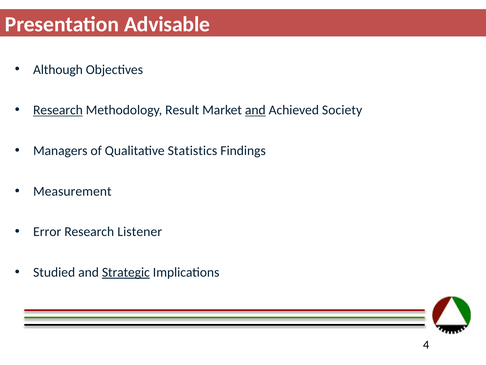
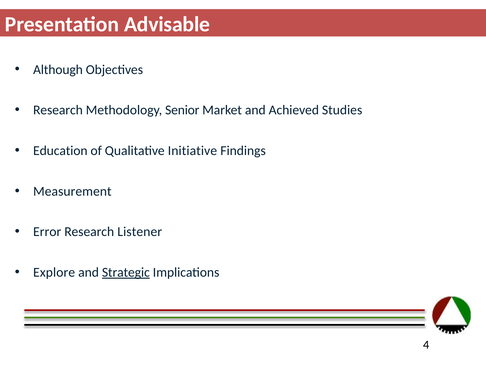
Research underline: present -> none (58, 110)
Result: Result -> Senior (182, 110)
and underline: present -> none (255, 110)
Society: Society -> Studies (342, 110)
Managers: Managers -> Education (60, 150)
Statistics: Statistics -> Initiative (192, 150)
Studied: Studied -> Explore (54, 272)
